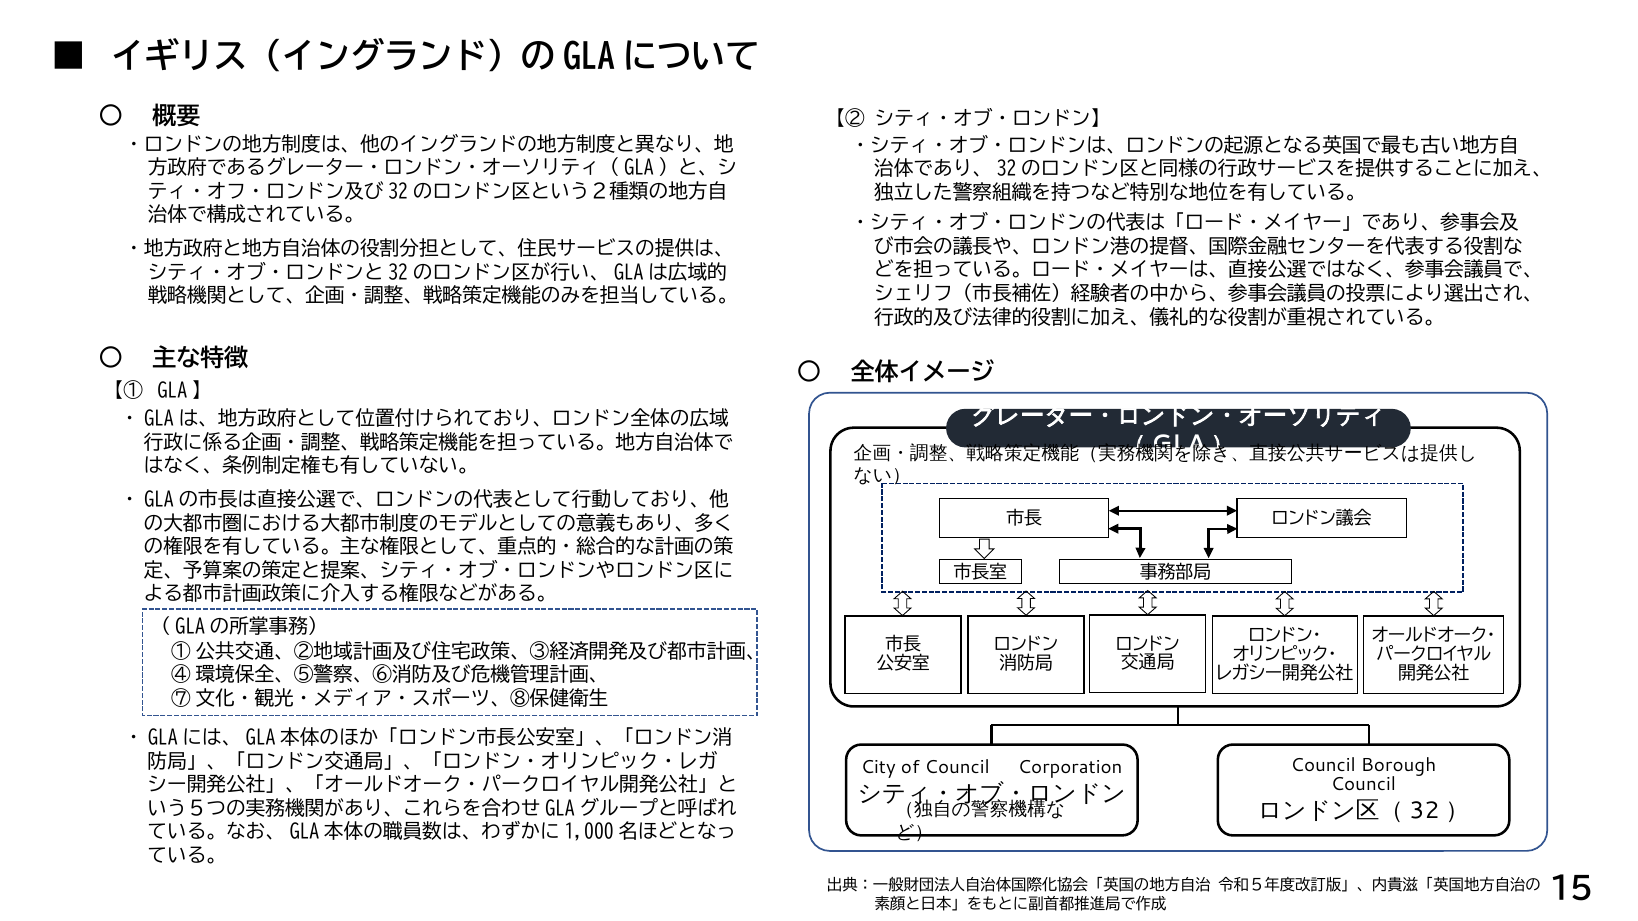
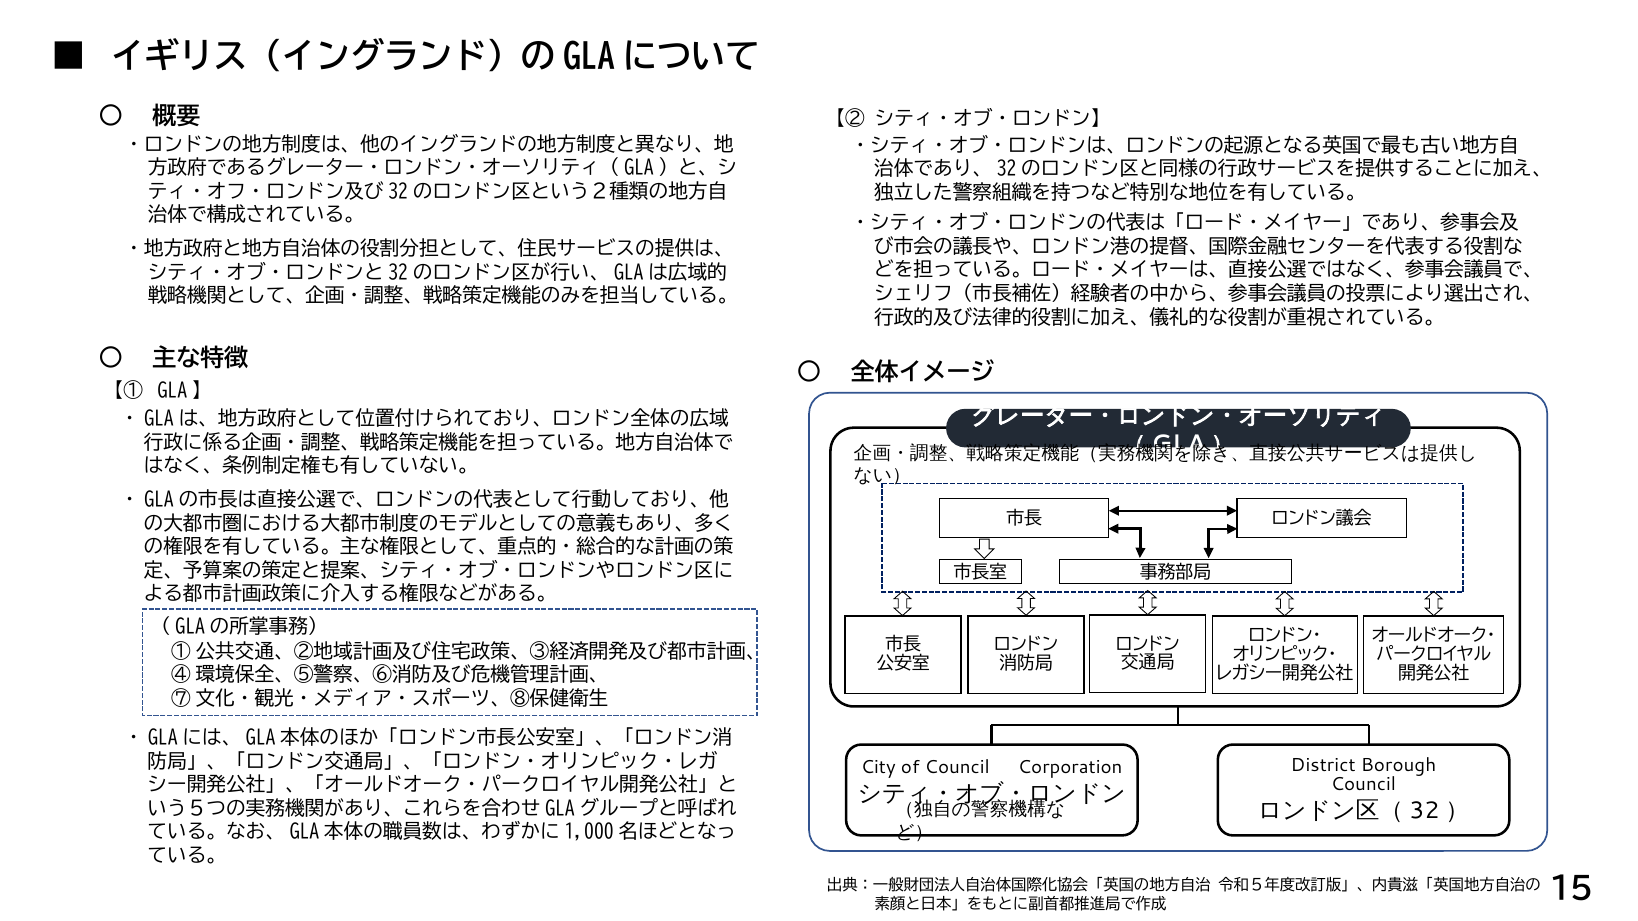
Council: Council -> District (1323, 766)
